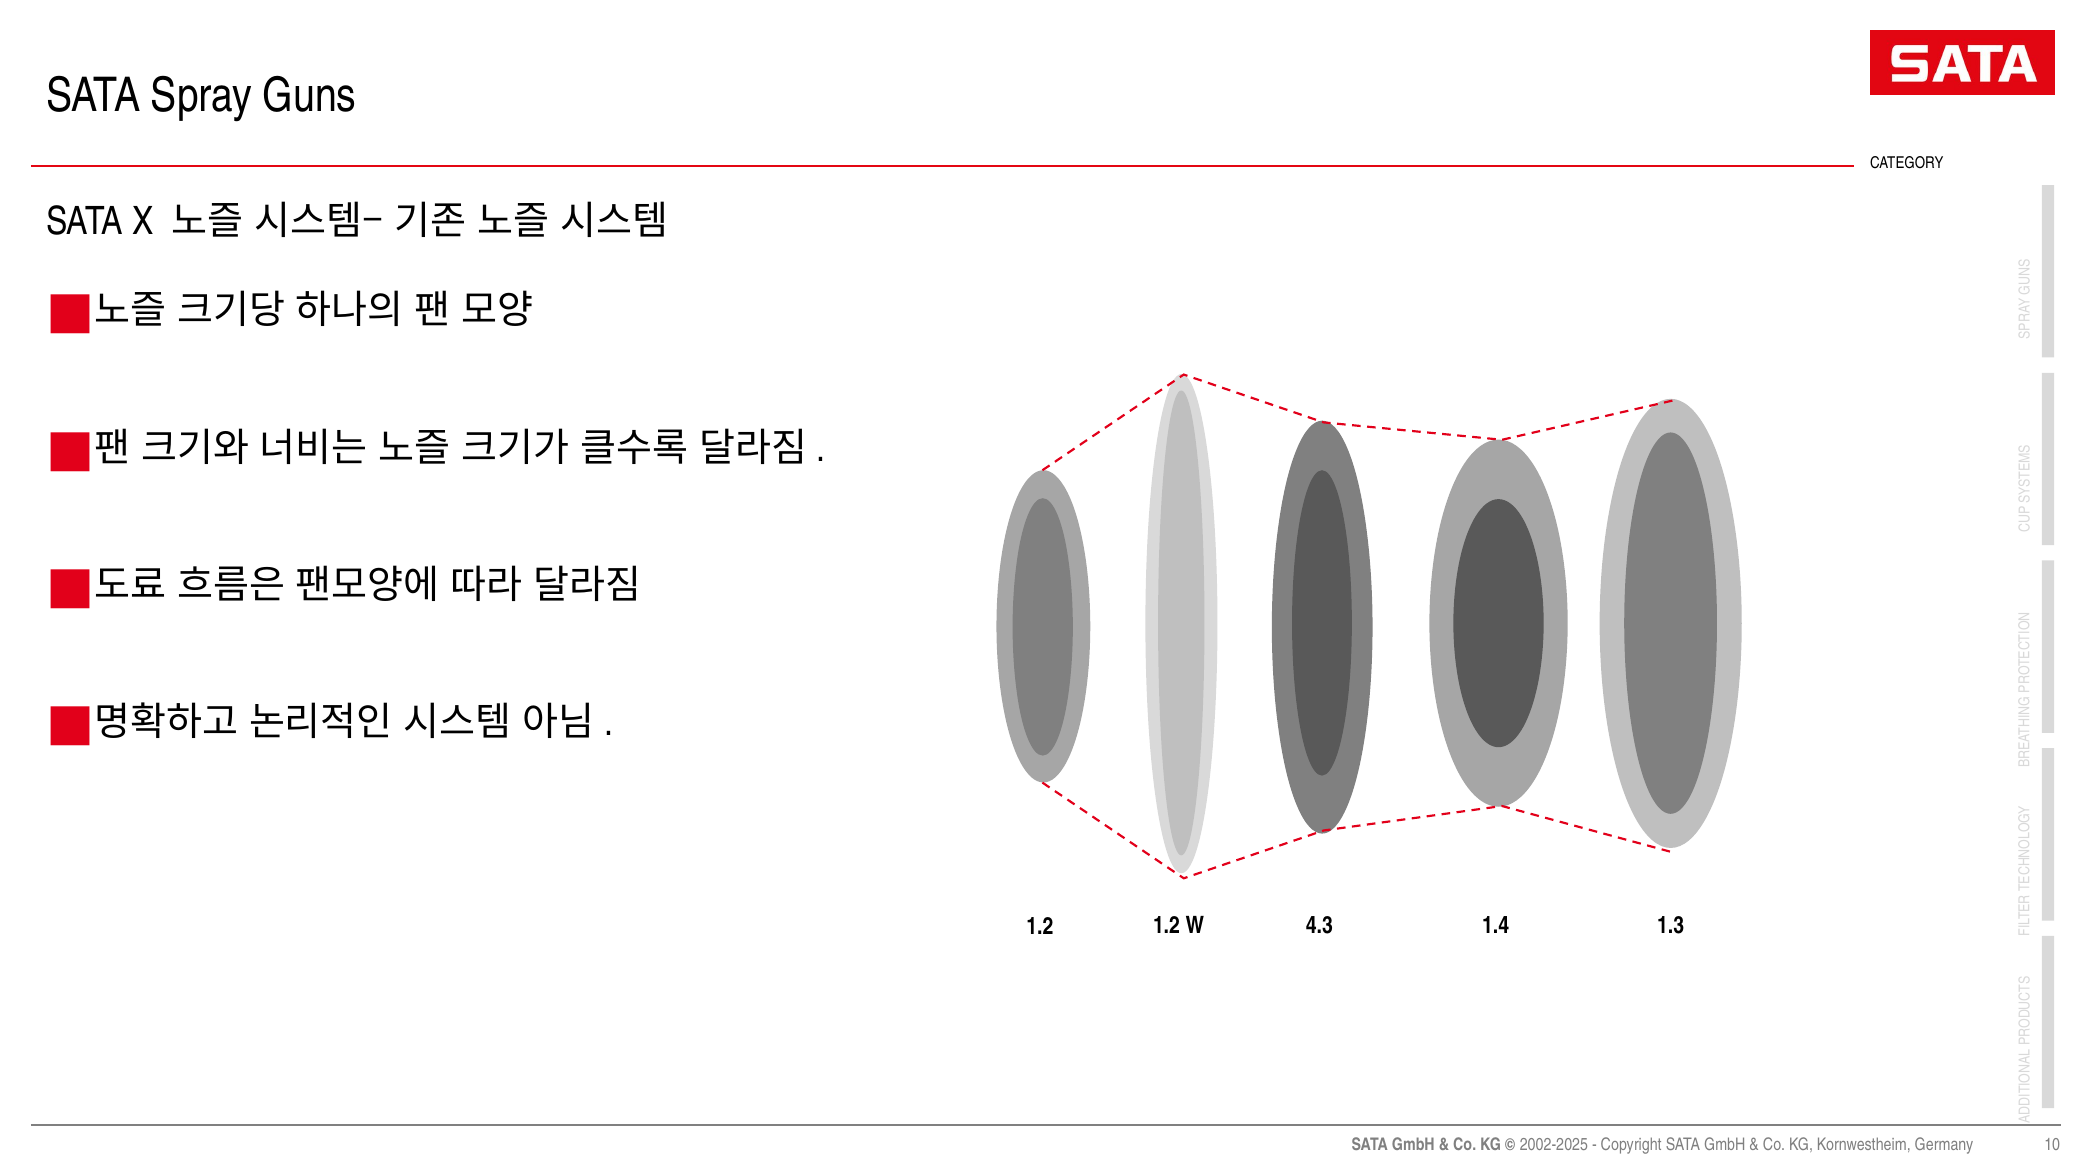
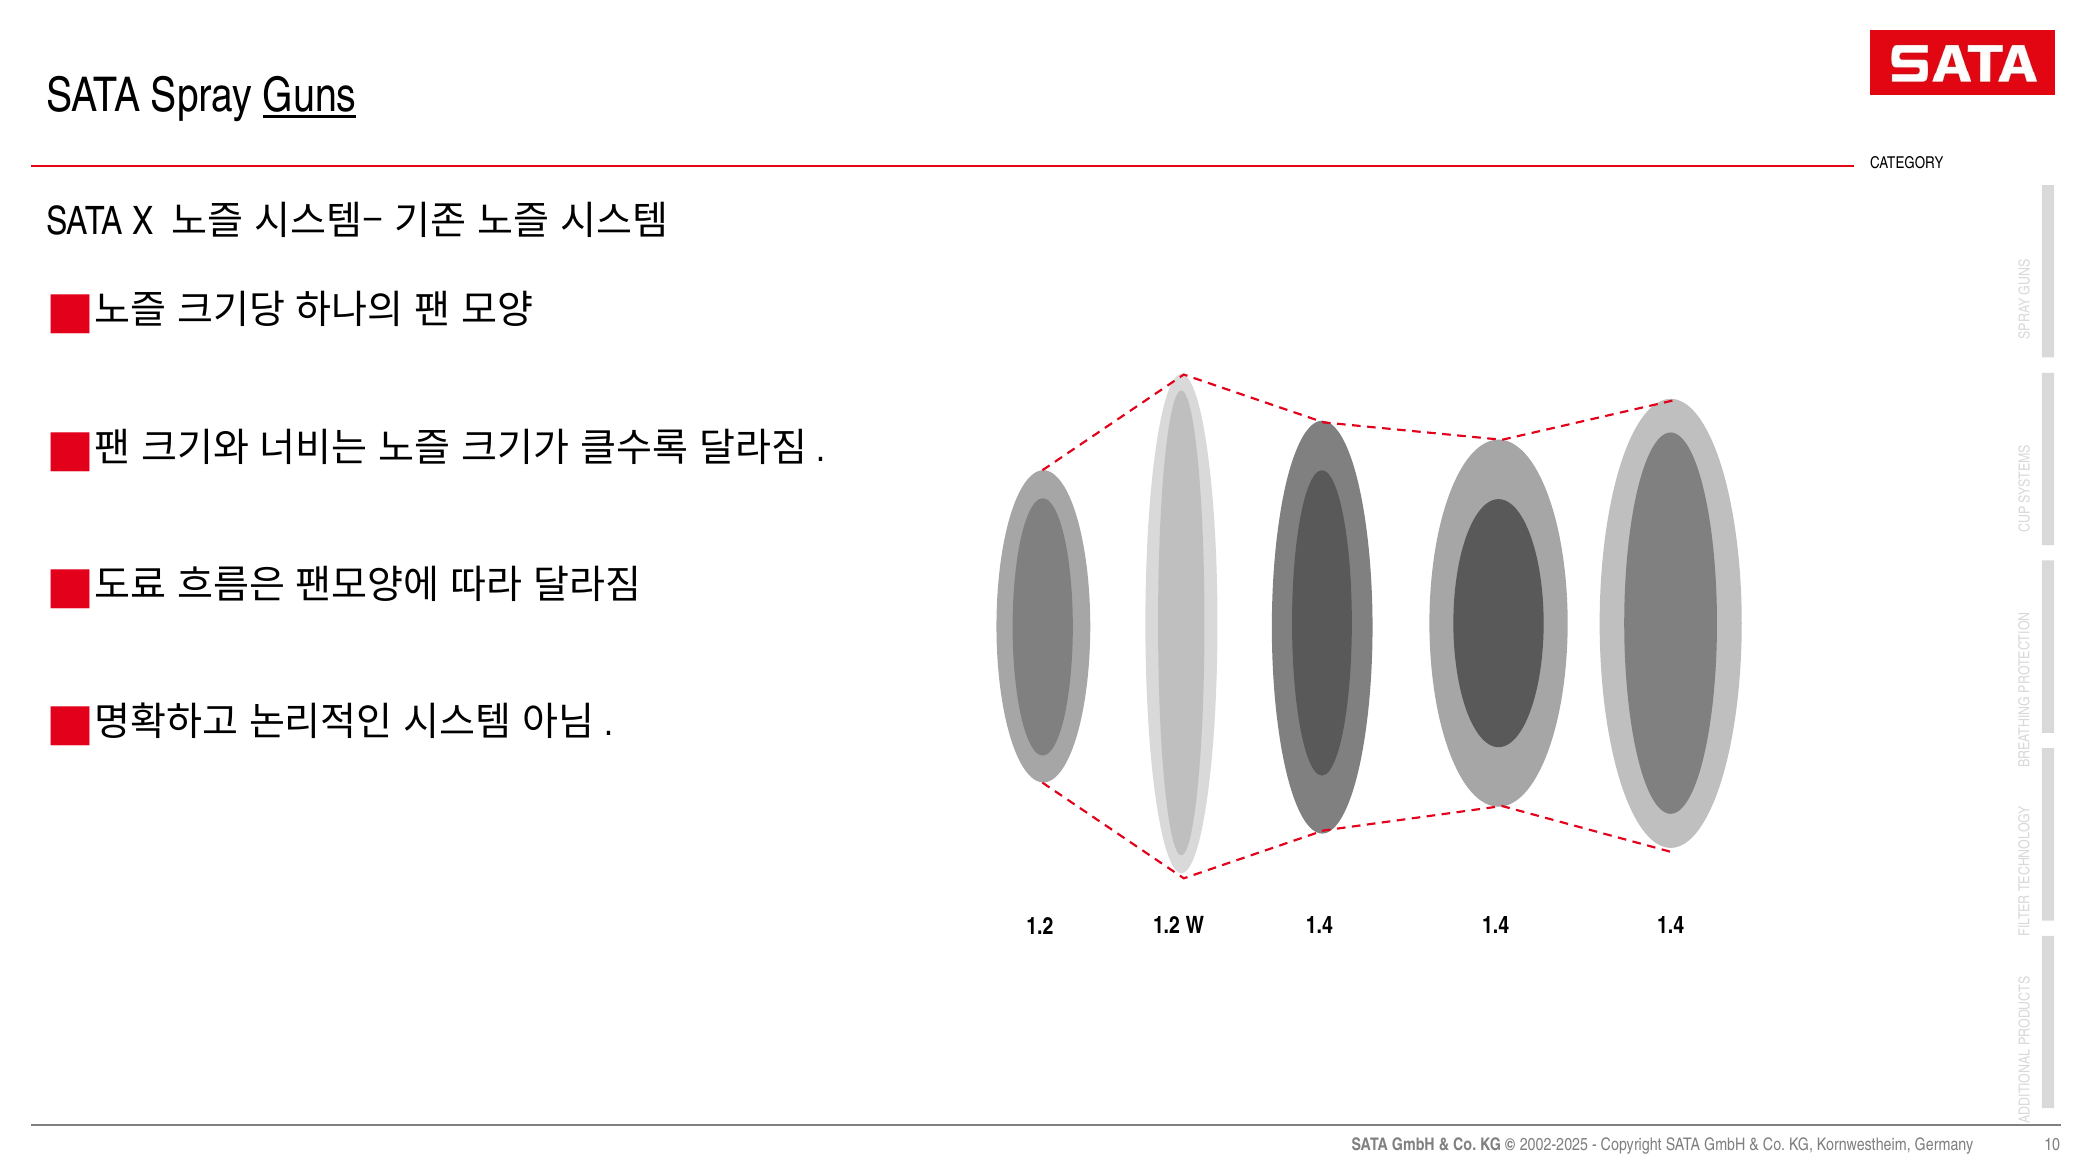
Guns underline: none -> present (310, 96)
W 4.3: 4.3 -> 1.4 (1319, 926)
1.3: 1.3 -> 1.4 (1671, 926)
